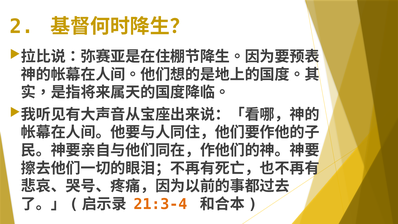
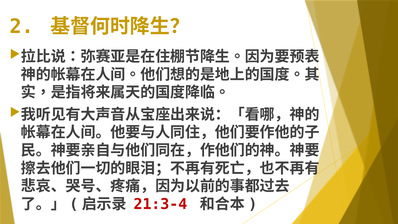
21:3-4 colour: orange -> red (160, 204)
